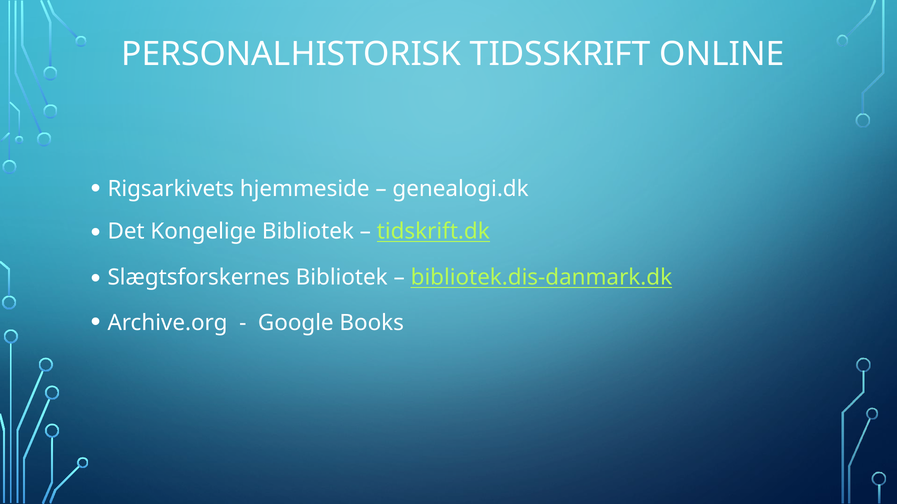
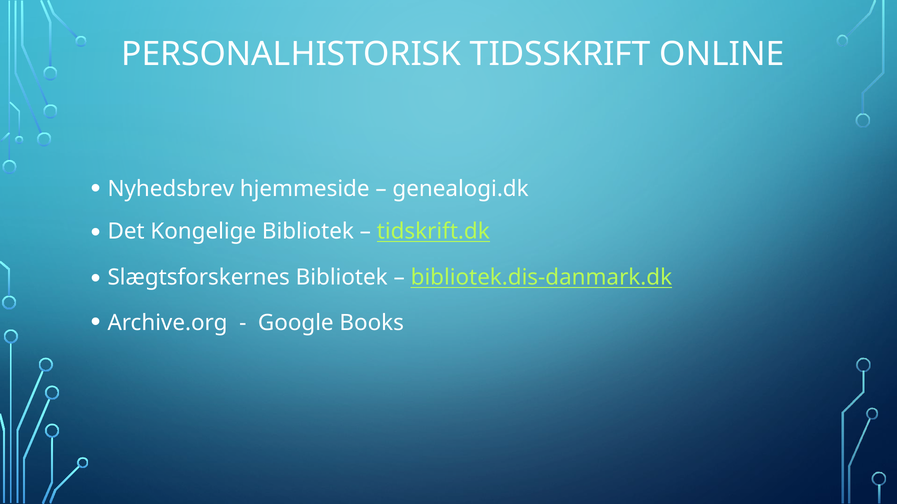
Rigsarkivets: Rigsarkivets -> Nyhedsbrev (171, 189)
